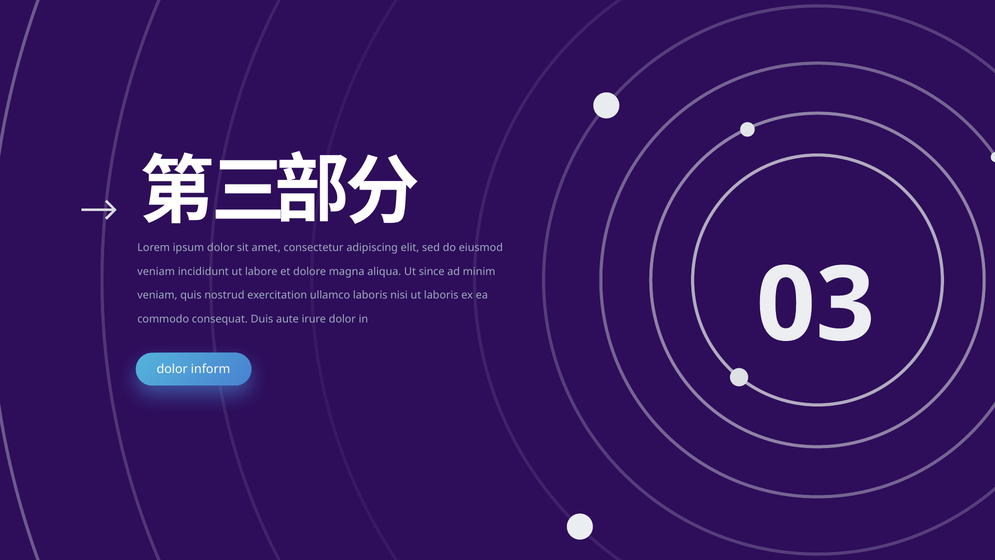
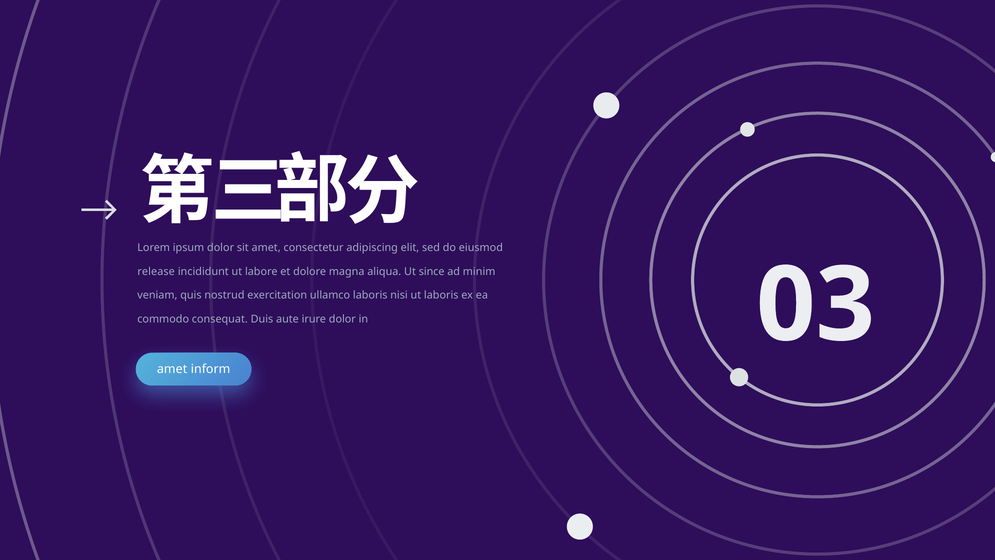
veniam: veniam -> release (156, 271)
dolor: dolor -> amet (172, 369)
